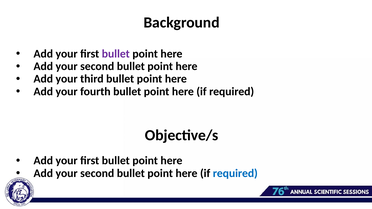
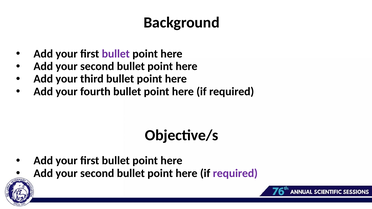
required colour: blue -> purple (235, 173)
